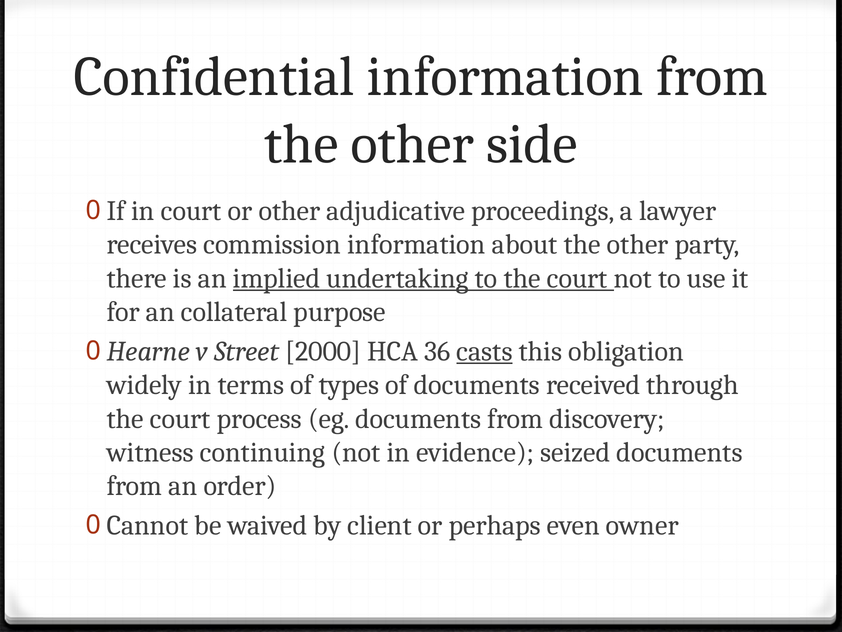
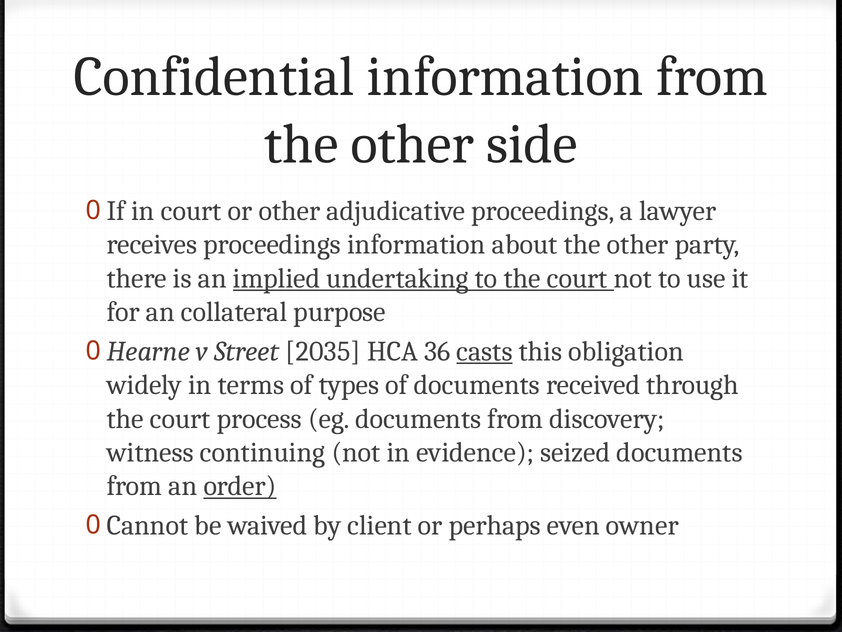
receives commission: commission -> proceedings (272, 244)
2000: 2000 -> 2035 (323, 351)
order underline: none -> present (240, 486)
